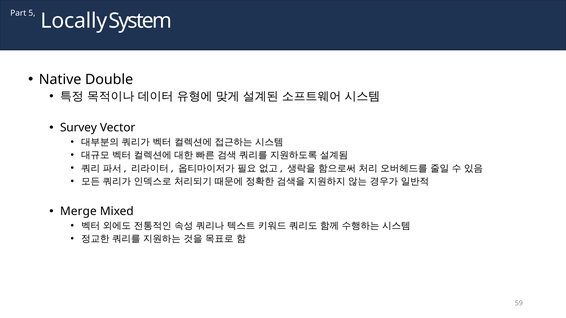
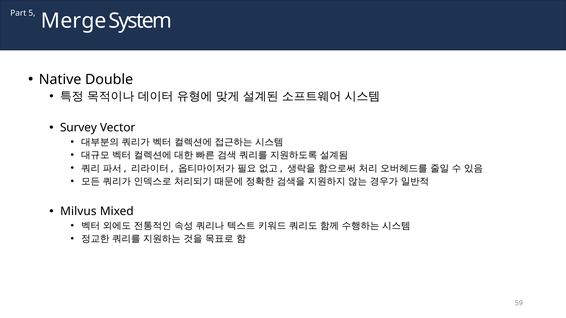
Locally: Locally -> Merge (74, 21)
Merge: Merge -> Milvus (78, 212)
